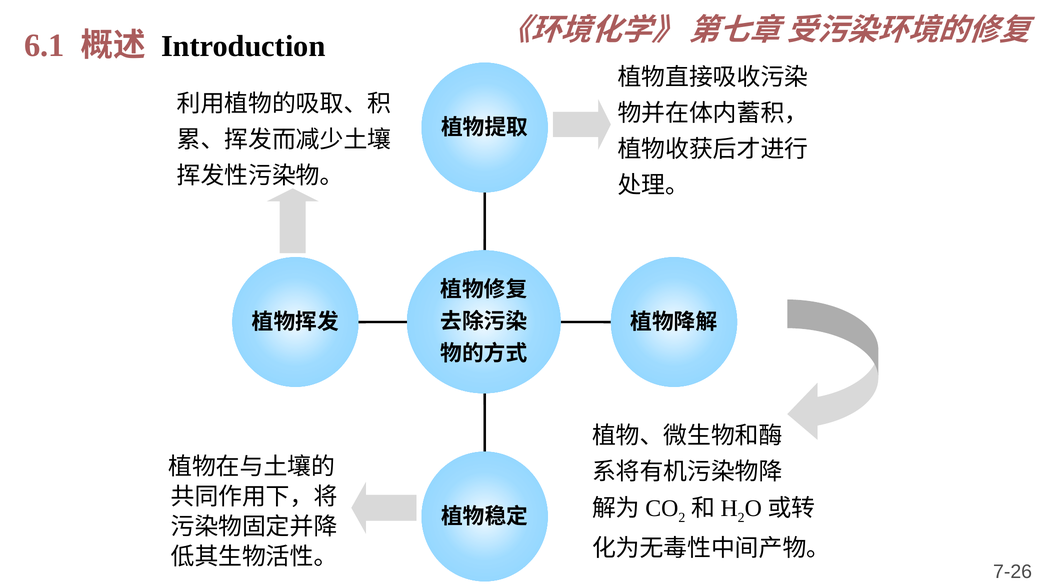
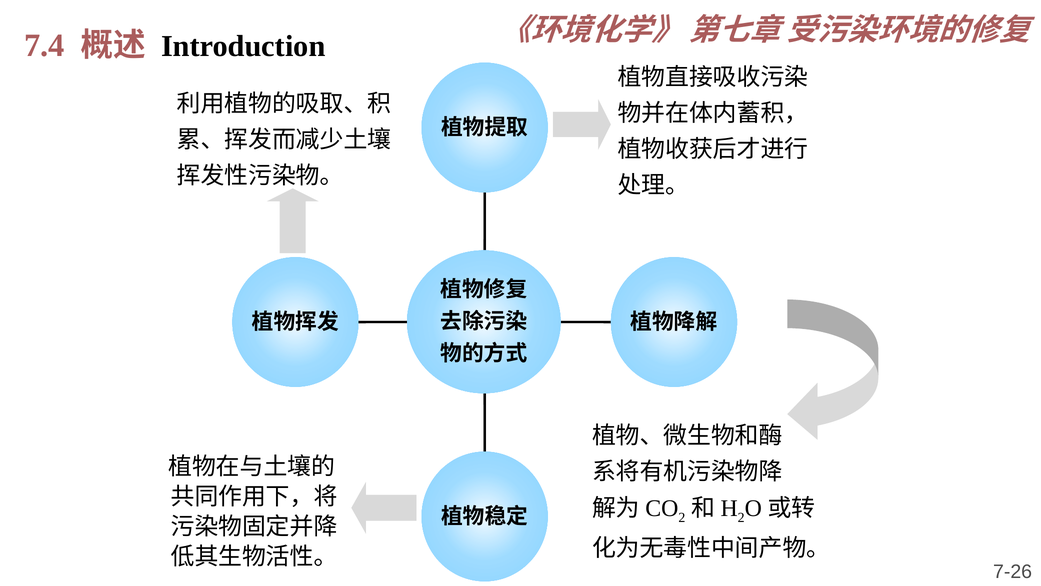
6.1: 6.1 -> 7.4 (44, 46)
